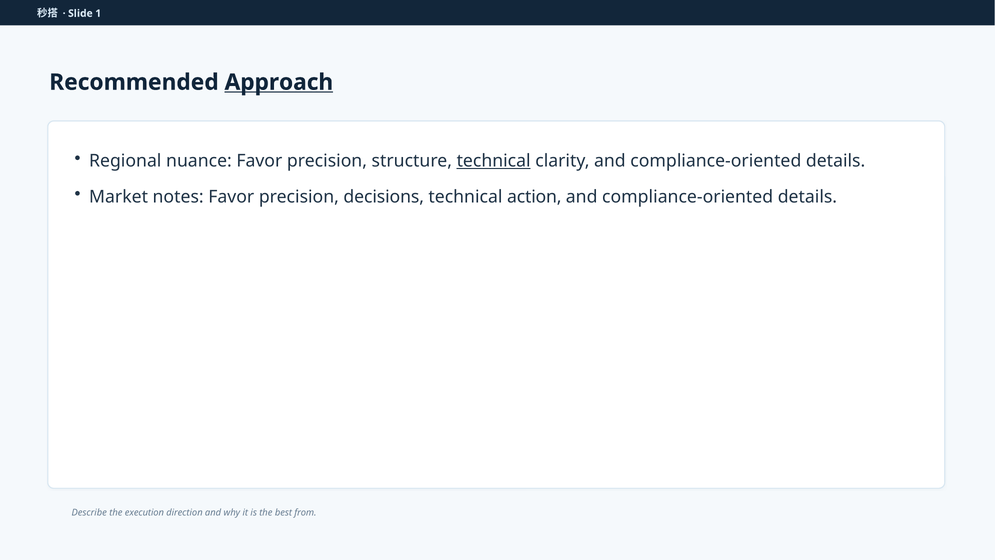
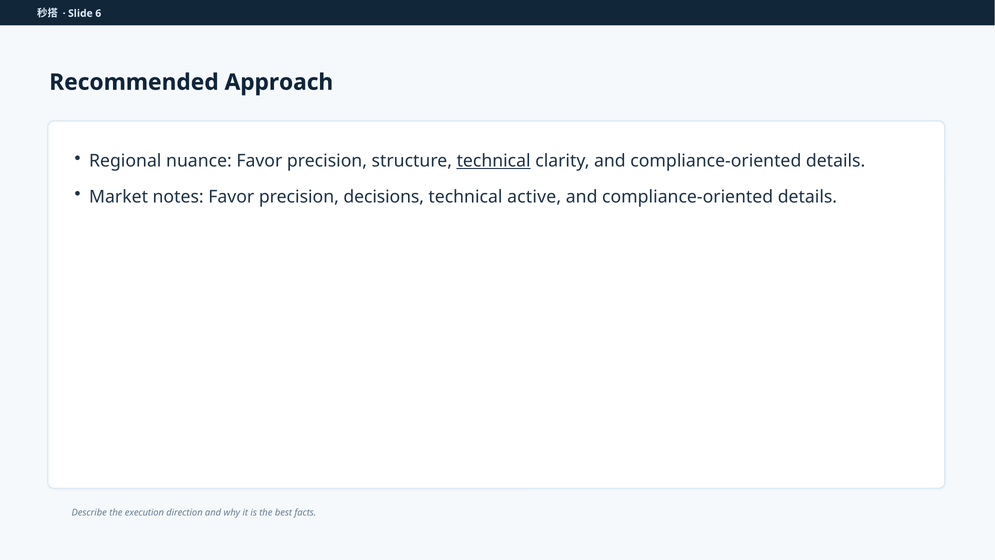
1: 1 -> 6 (98, 13)
Approach underline: present -> none (279, 82)
action: action -> active (534, 197)
from: from -> facts (305, 513)
